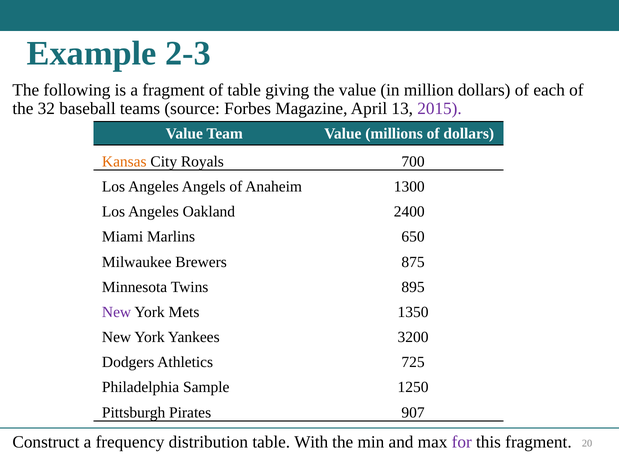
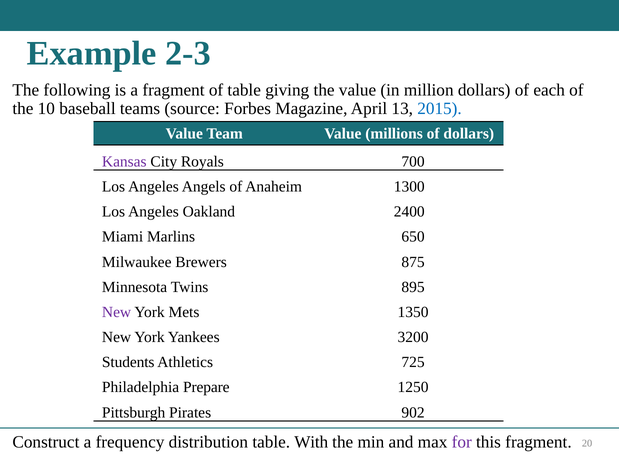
32: 32 -> 10 (46, 109)
2015 colour: purple -> blue (440, 109)
Kansas colour: orange -> purple (124, 162)
Dodgers: Dodgers -> Students (128, 362)
Sample: Sample -> Prepare (206, 388)
907: 907 -> 902 (413, 413)
